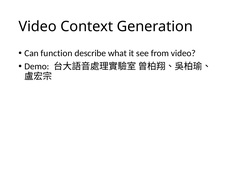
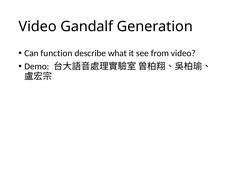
Context: Context -> Gandalf (87, 26)
